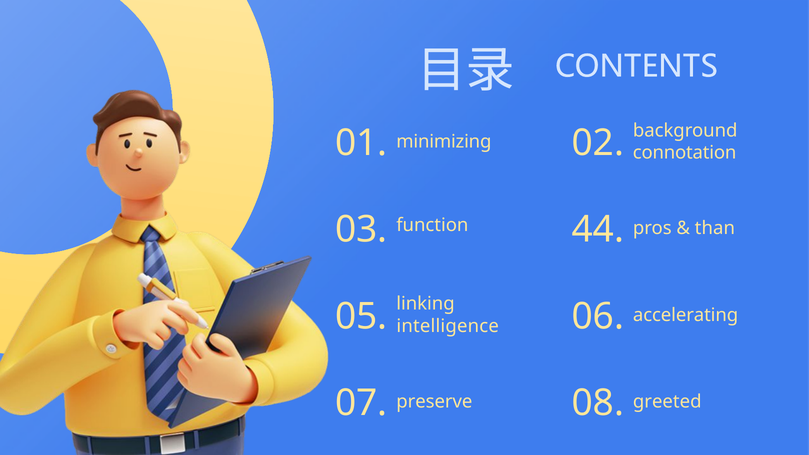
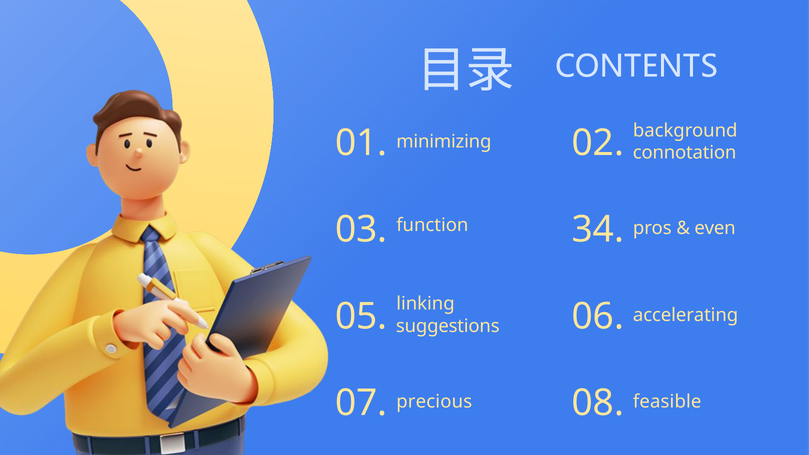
44: 44 -> 34 (598, 230)
than: than -> even (715, 228)
intelligence: intelligence -> suggestions (448, 326)
greeted: greeted -> feasible (667, 402)
preserve: preserve -> precious (434, 402)
